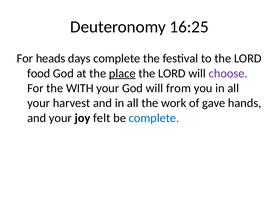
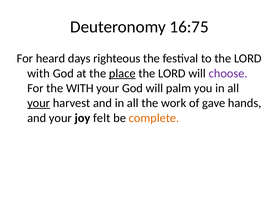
16:25: 16:25 -> 16:75 (189, 27)
heads: heads -> heard (51, 59)
days complete: complete -> righteous (117, 59)
food: food -> with (39, 73)
from: from -> palm (179, 88)
your underline: none -> present (39, 103)
complete colour: blue -> orange (154, 118)
